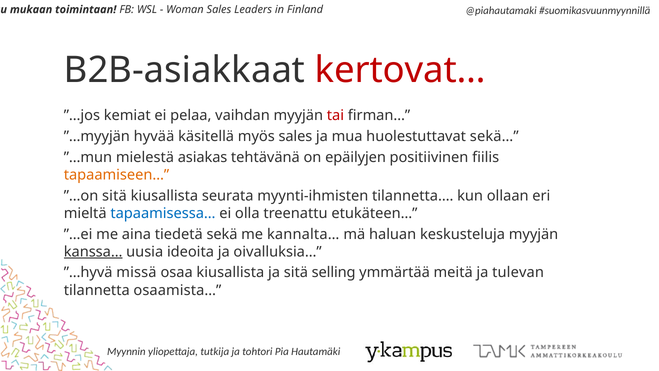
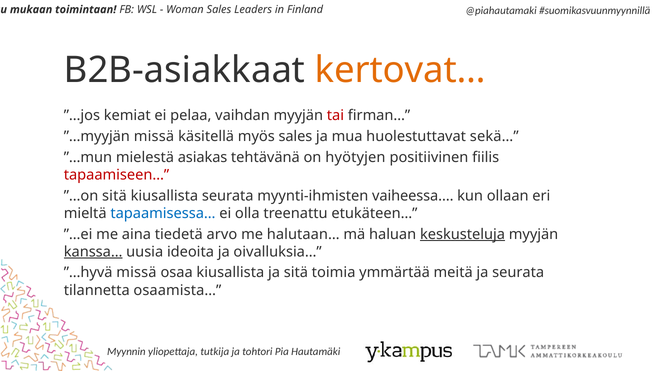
kertovat… colour: red -> orange (400, 70)
”…myyjän hyvää: hyvää -> missä (154, 136)
epäilyjen: epäilyjen -> hyötyjen (355, 157)
tapaamiseen… colour: orange -> red (117, 175)
tilannetta…: tilannetta… -> vaiheessa… (413, 196)
sekä: sekä -> arvo (222, 234)
kannalta…: kannalta… -> halutaan… (303, 234)
keskusteluja underline: none -> present (463, 234)
selling: selling -> toimia (334, 272)
ja tulevan: tulevan -> seurata (518, 272)
